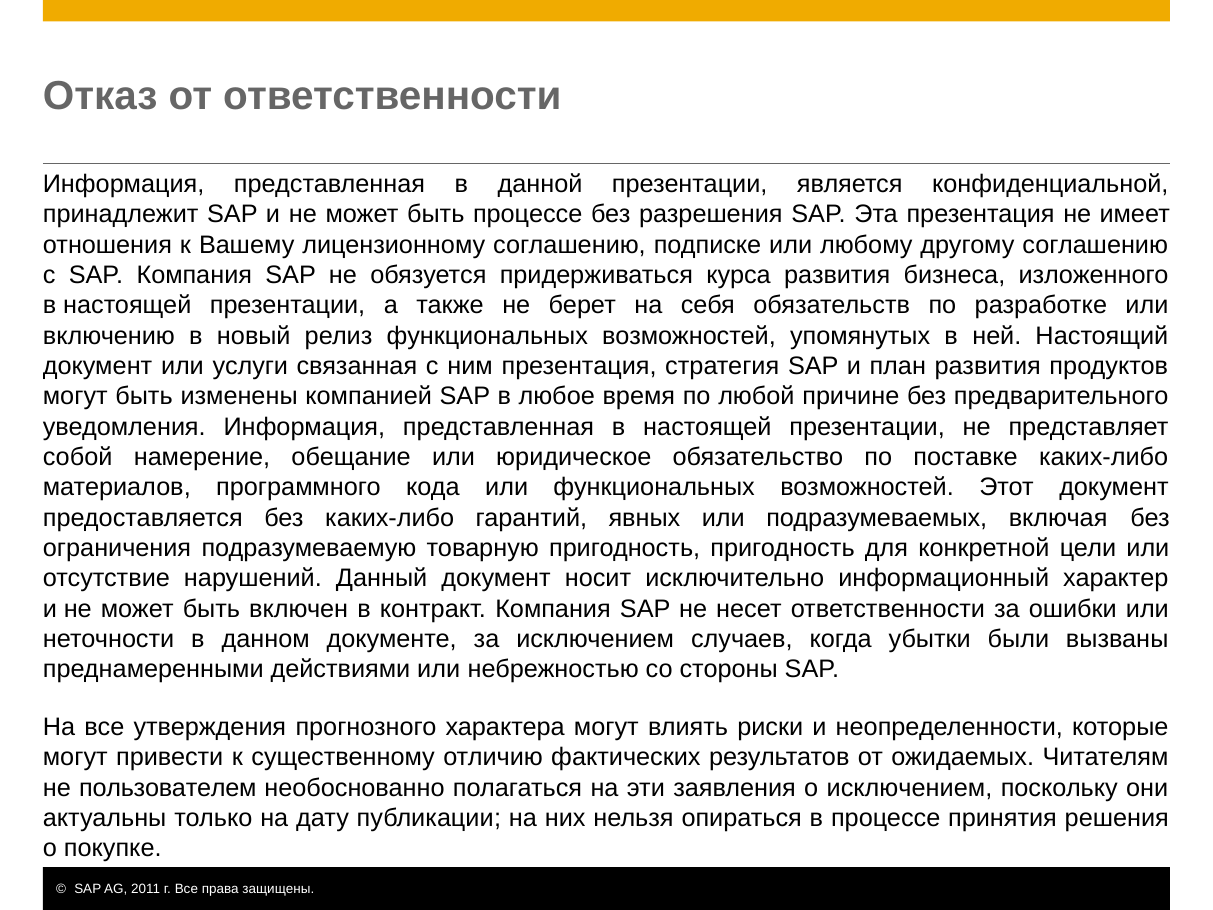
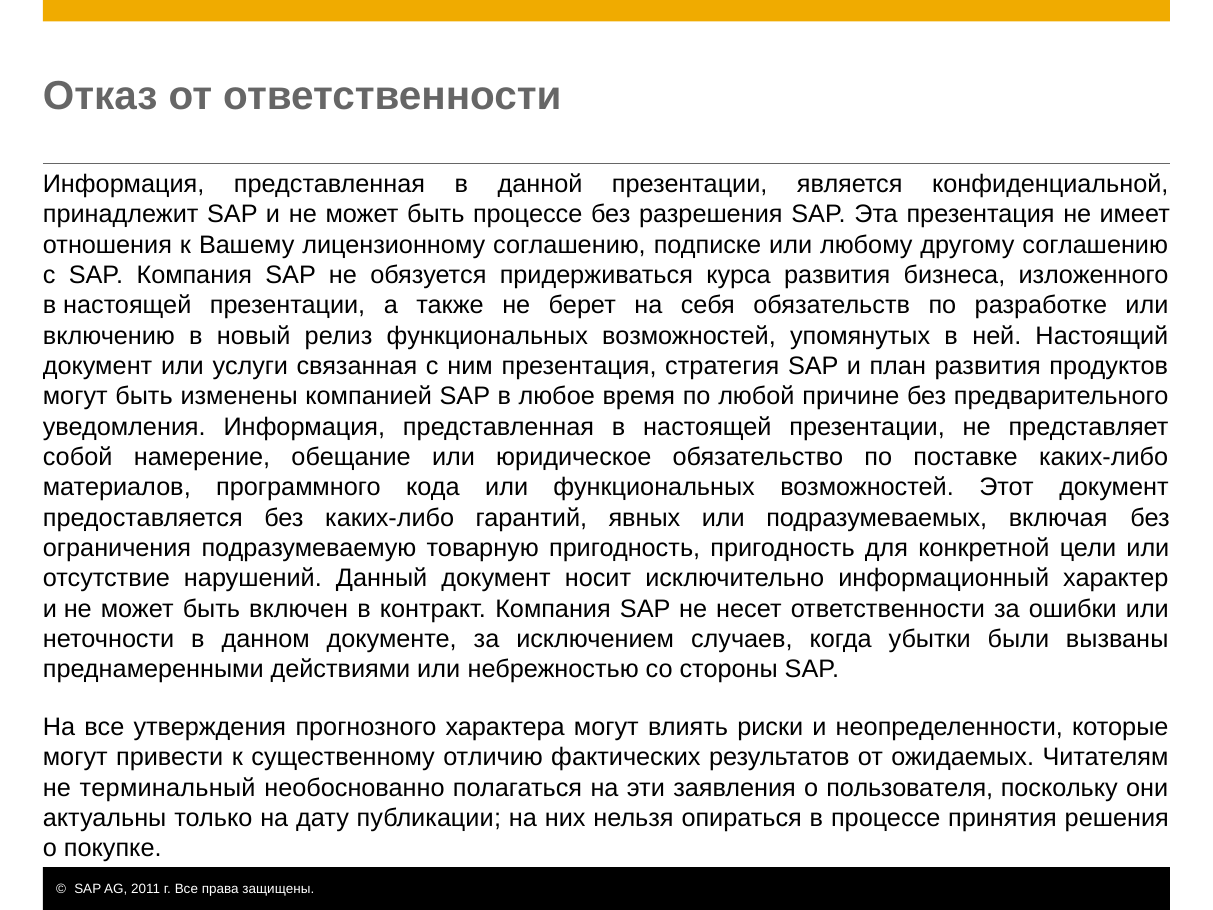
пользователем: пользователем -> терминальный (168, 788)
о исключением: исключением -> пользователя (910, 788)
